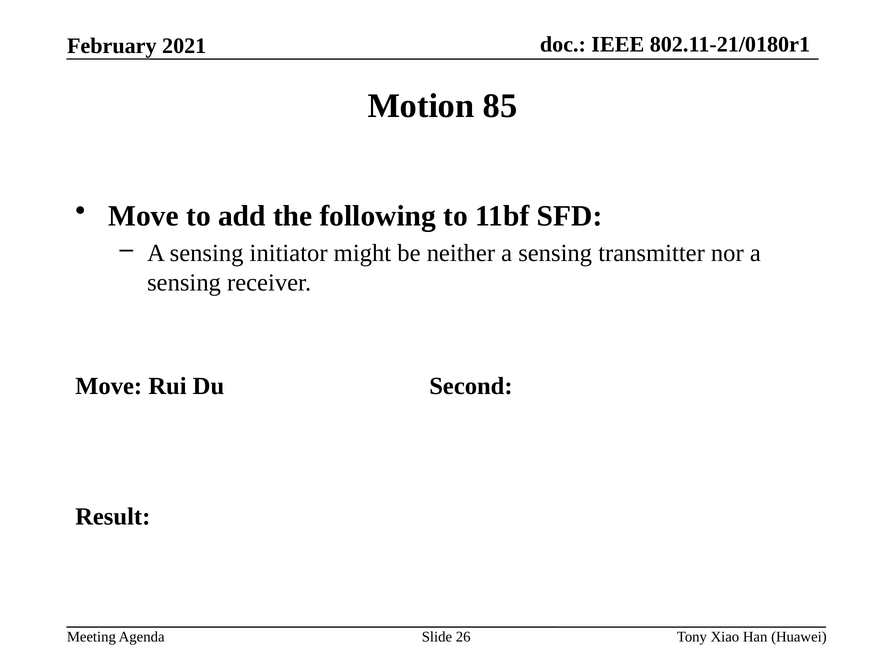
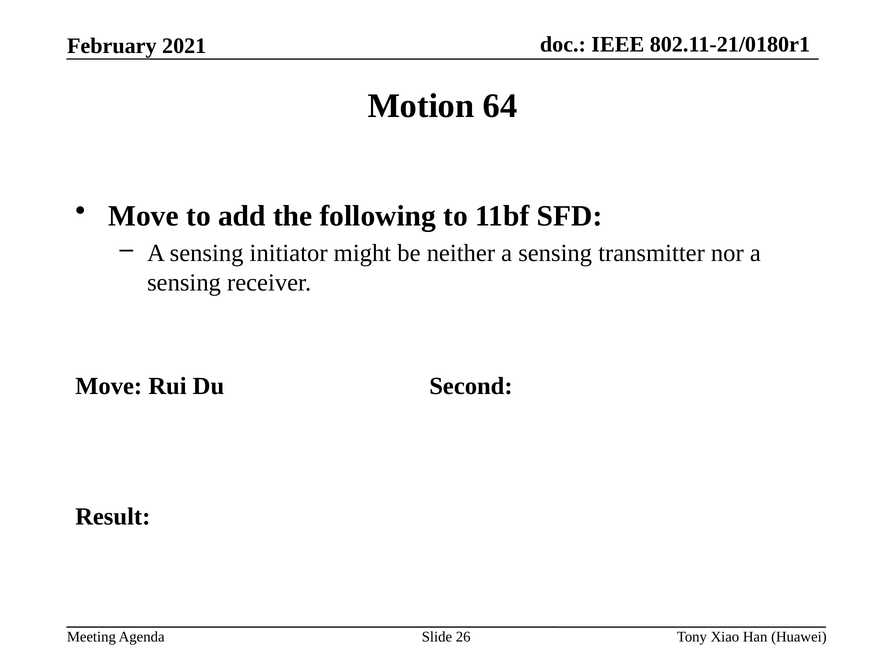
85: 85 -> 64 (500, 106)
